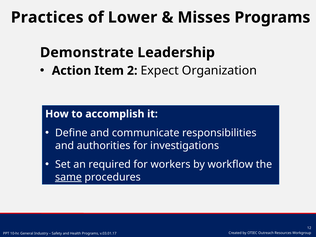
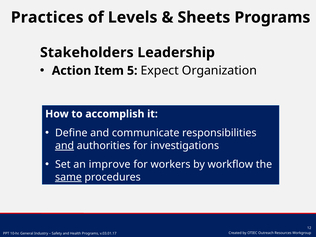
Lower: Lower -> Levels (133, 17)
Misses: Misses -> Sheets (204, 17)
Demonstrate: Demonstrate -> Stakeholders (87, 53)
2: 2 -> 5 (132, 71)
and underline: none -> present (65, 146)
required: required -> improve (110, 165)
